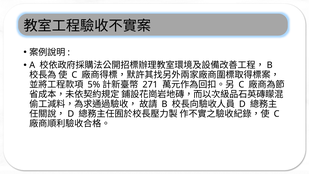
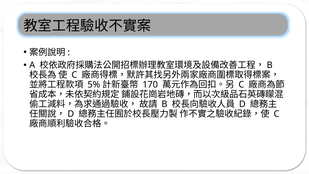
271: 271 -> 170 (150, 85)
